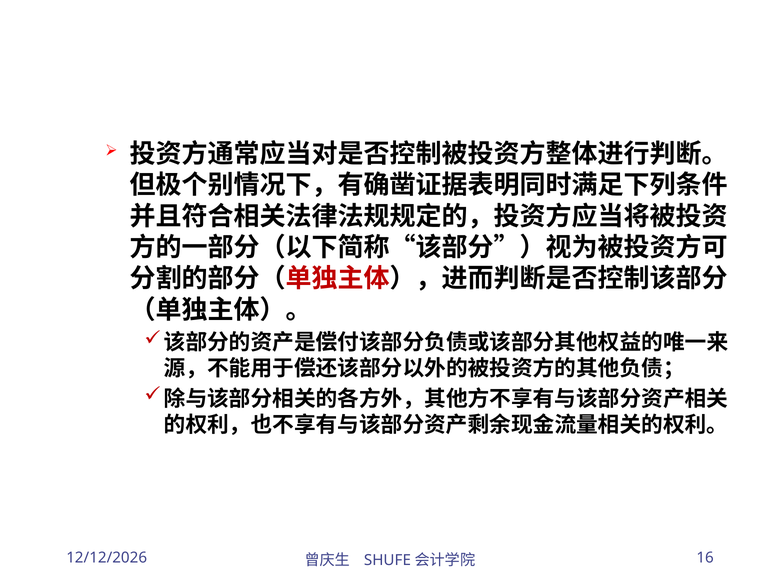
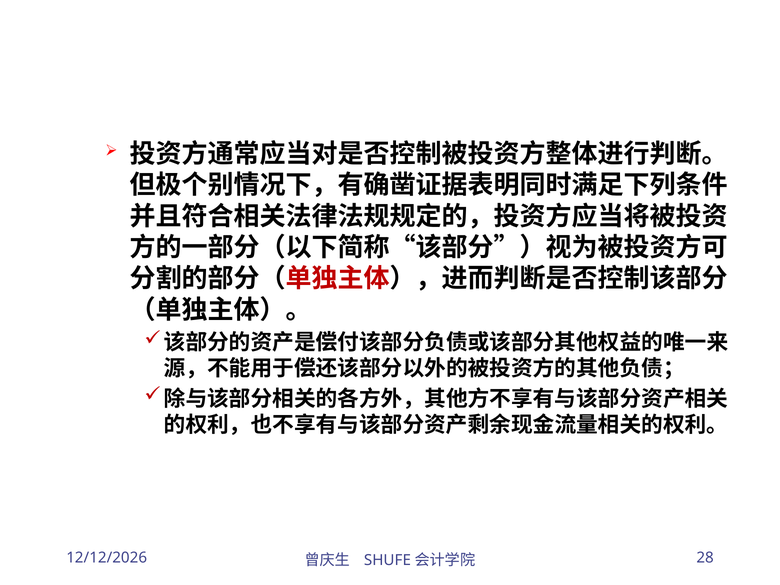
16: 16 -> 28 (705, 558)
